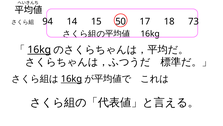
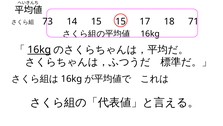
94: 94 -> 73 (48, 21)
15 50: 50 -> 15 (121, 21)
73: 73 -> 71 (194, 21)
16kg underline: present -> none (72, 79)
